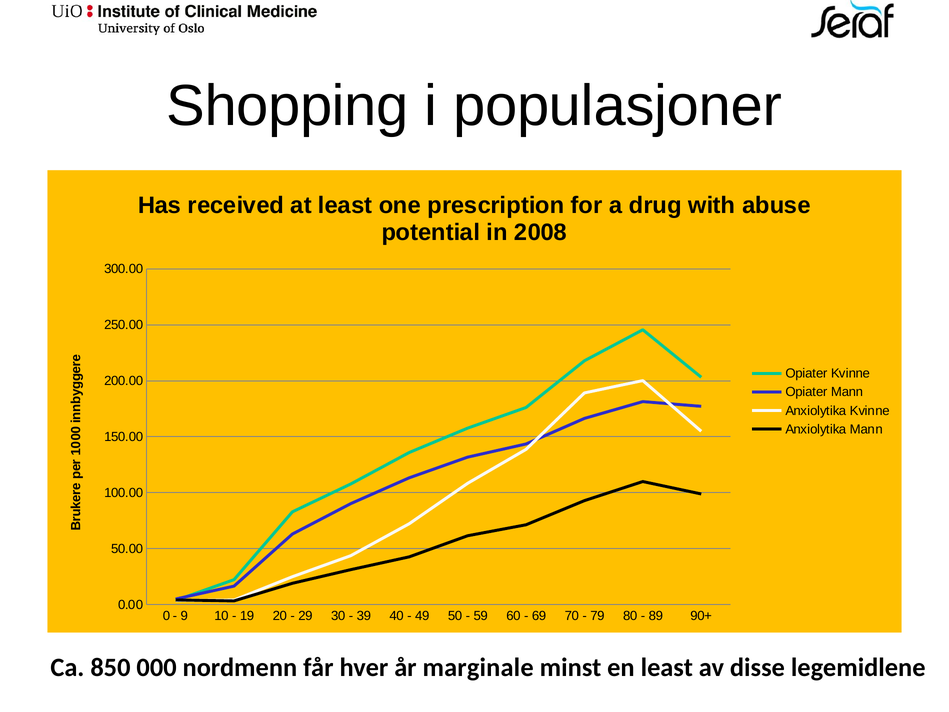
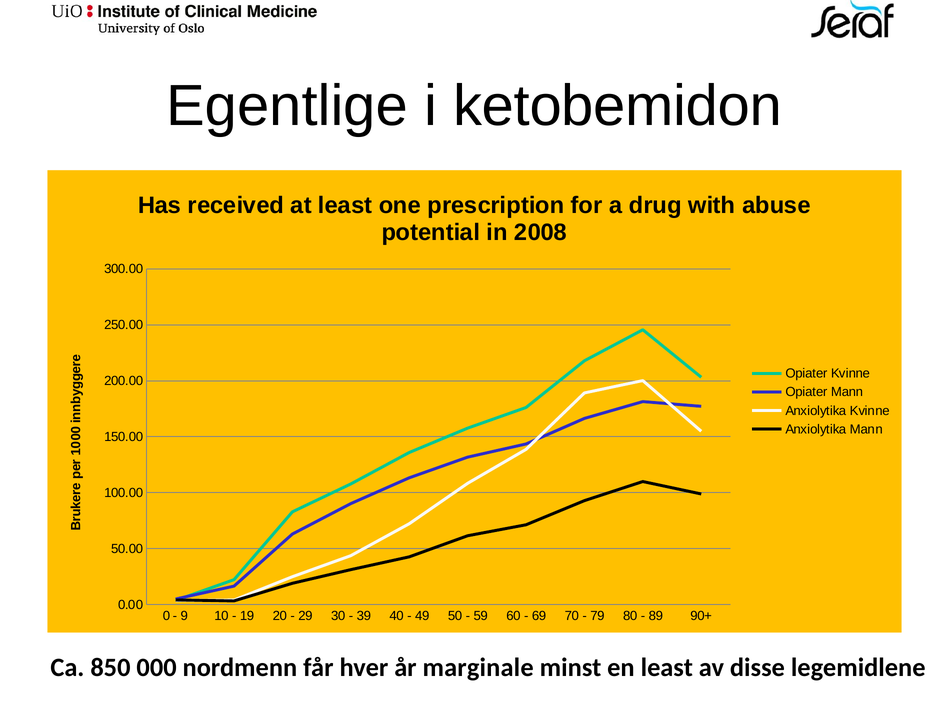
Shopping: Shopping -> Egentlige (287, 106)
populasjoner: populasjoner -> ketobemidon (618, 106)
